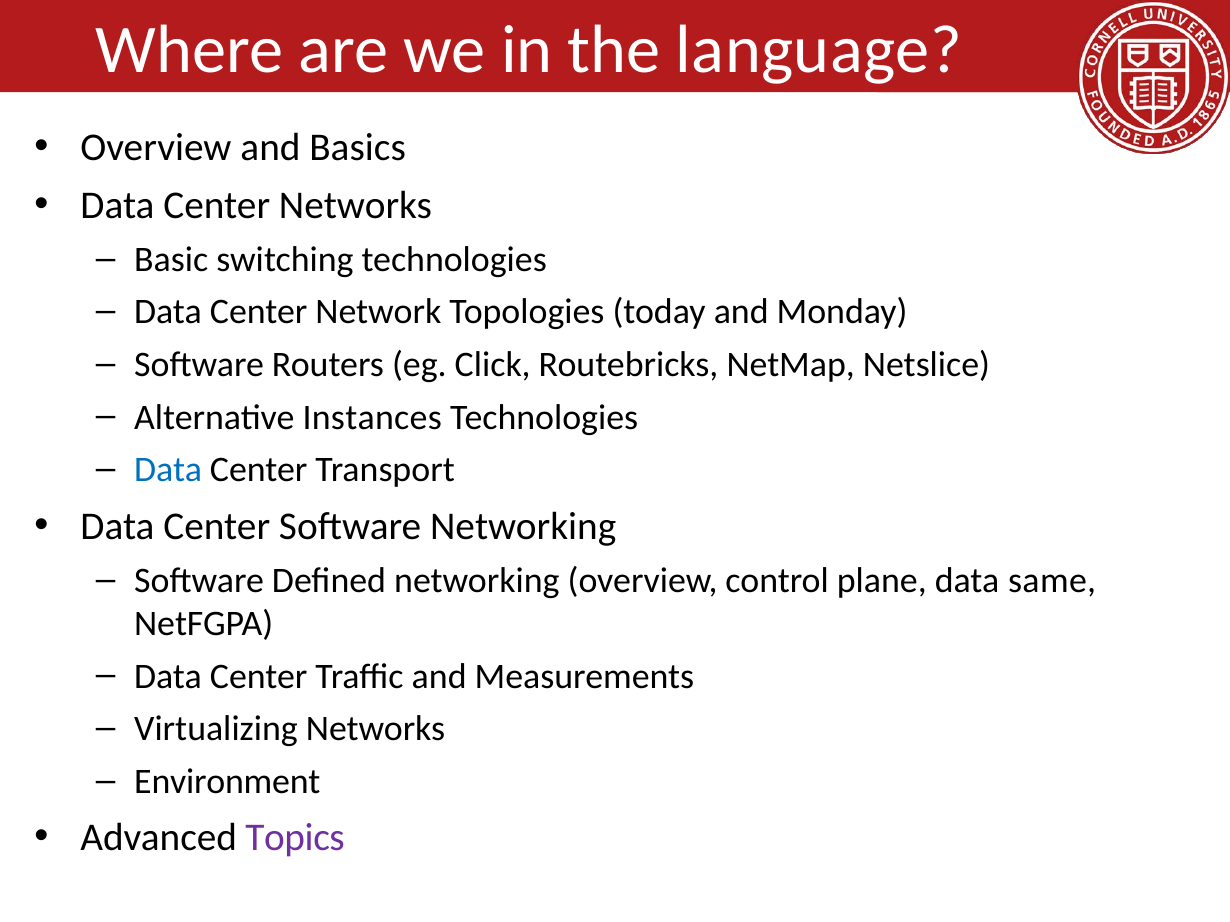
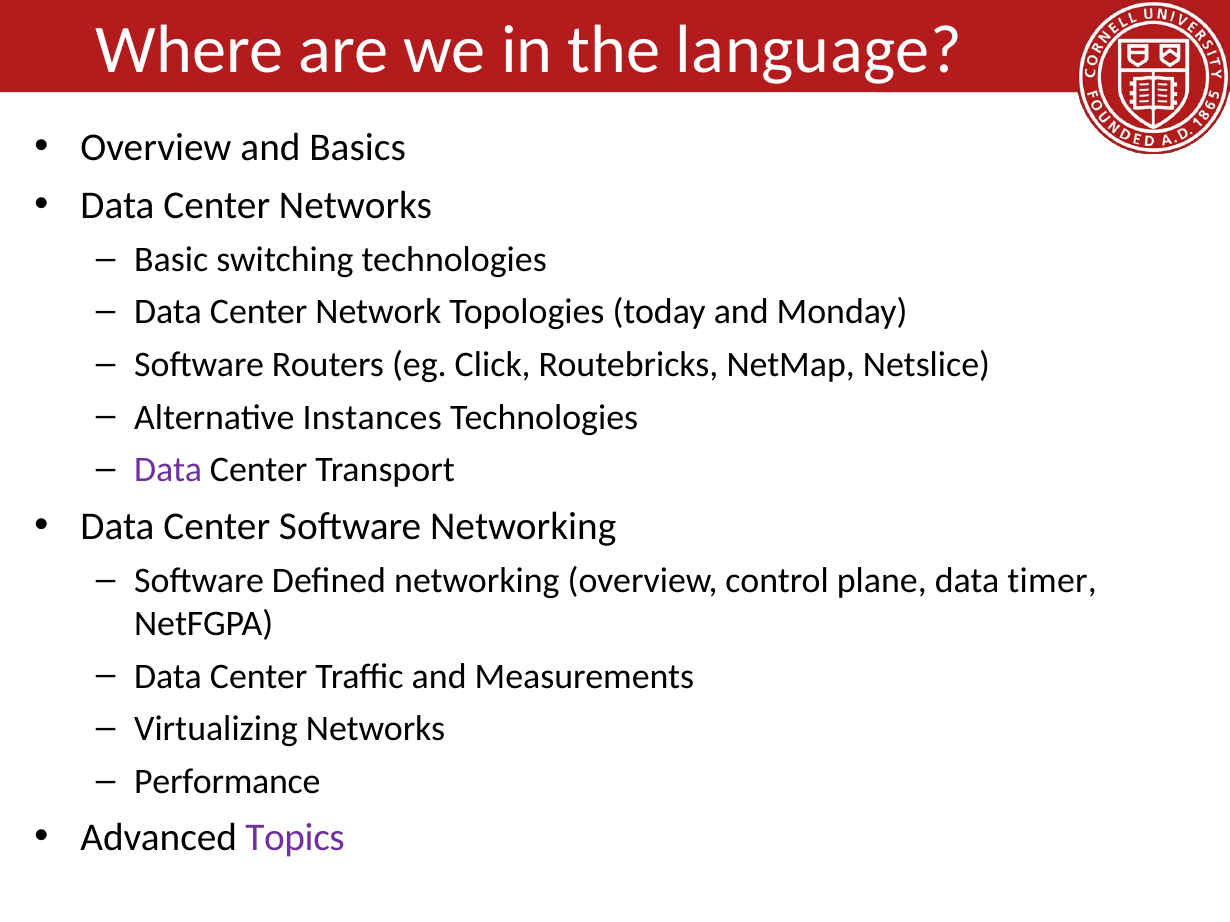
Data colour: blue -> purple (168, 470)
same: same -> timer (1052, 581)
Environment: Environment -> Performance (227, 782)
